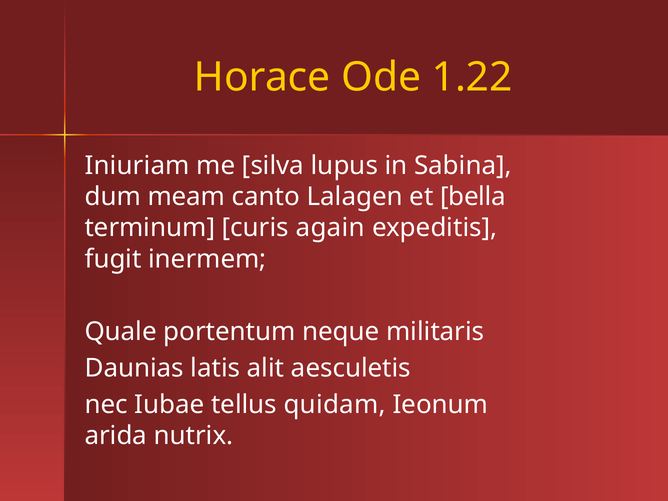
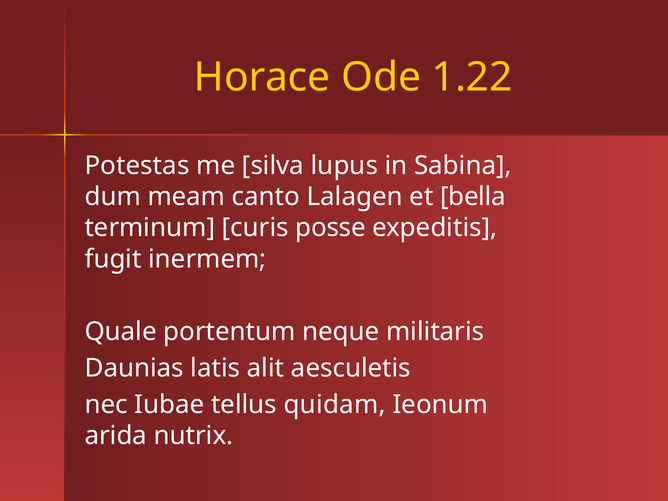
Iniuriam: Iniuriam -> Potestas (137, 165)
again: again -> posse (331, 228)
